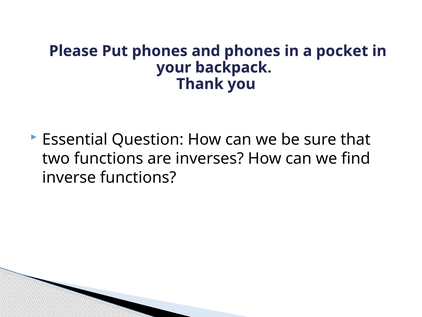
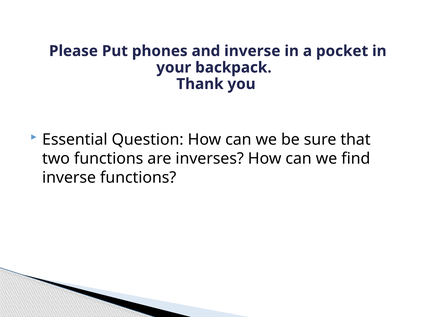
and phones: phones -> inverse (252, 51)
